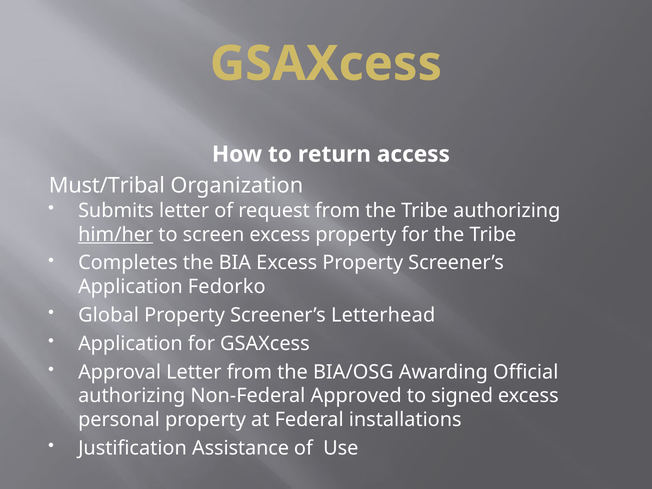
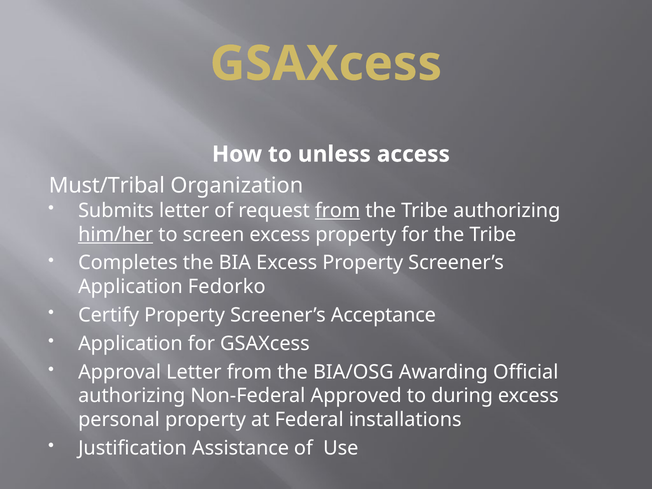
return: return -> unless (334, 154)
from underline: none -> present (338, 211)
Global: Global -> Certify (109, 315)
Letterhead: Letterhead -> Acceptance (383, 315)
signed: signed -> during (462, 396)
